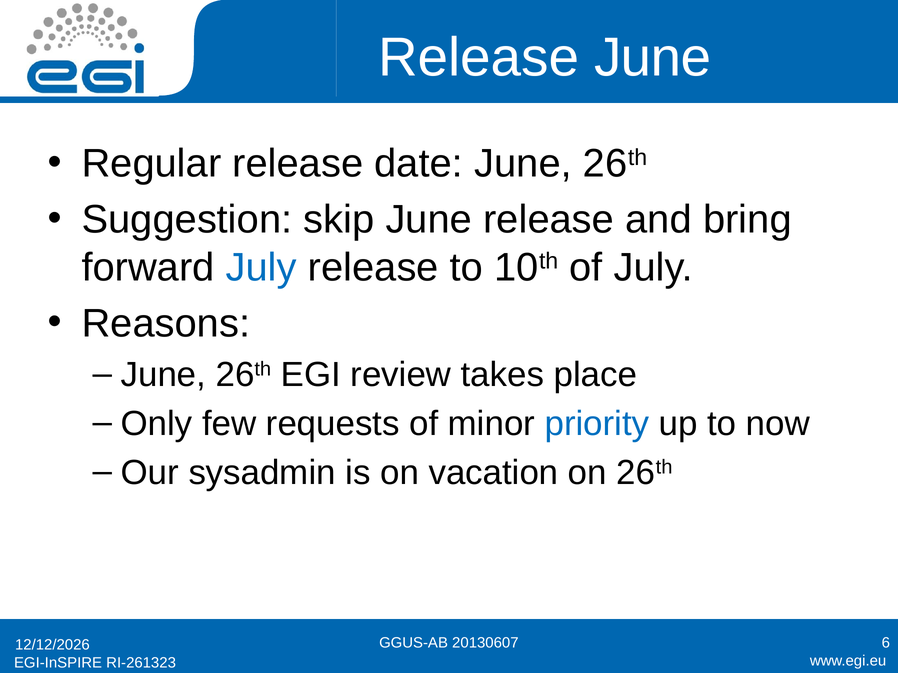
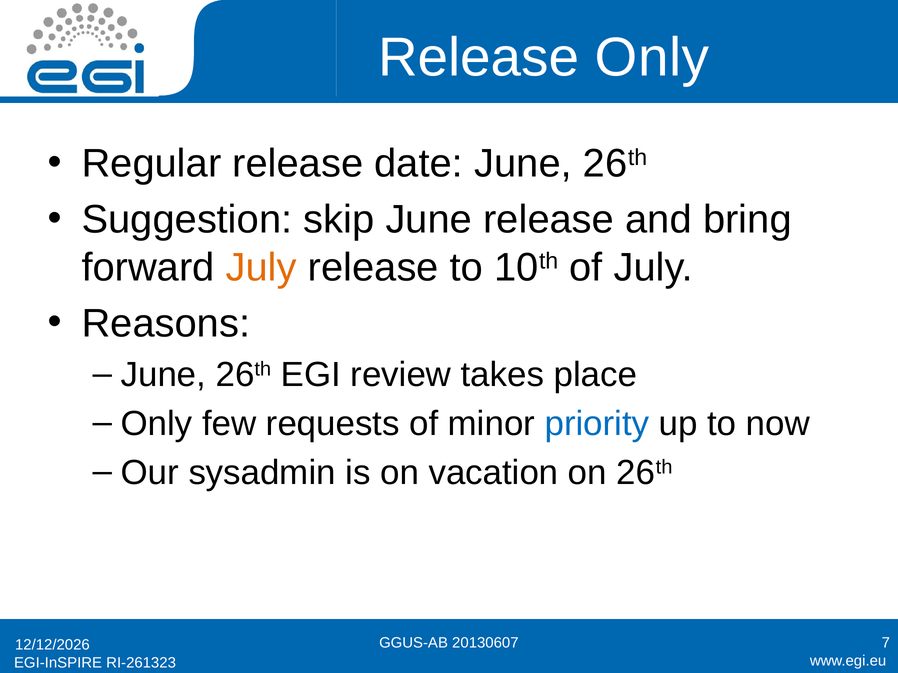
Release June: June -> Only (652, 58)
July colour: blue -> orange (261, 268)
6: 6 -> 7 (886, 643)
